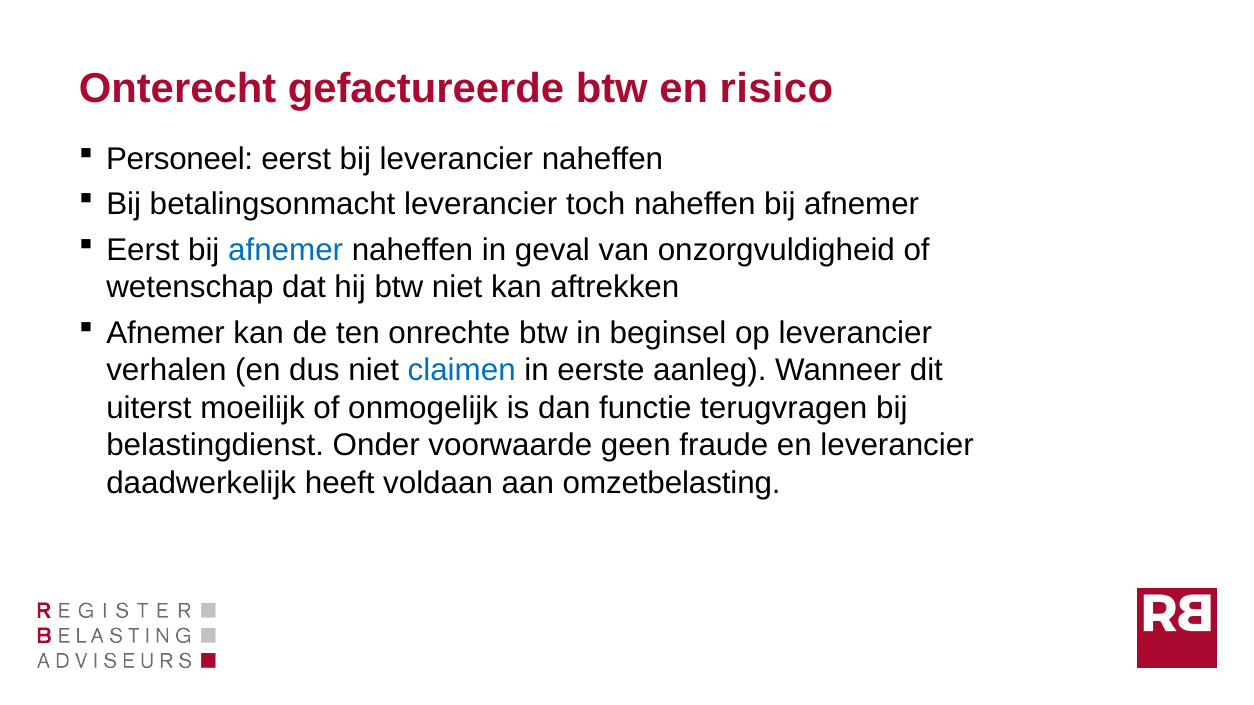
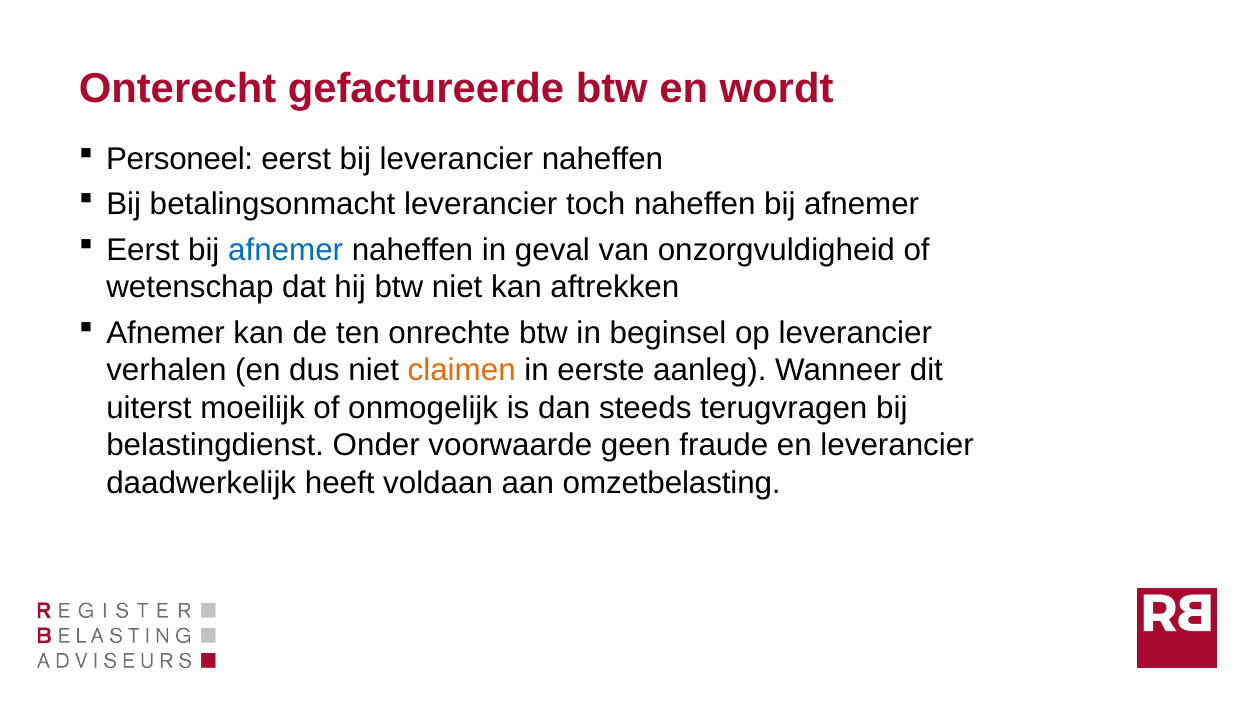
risico: risico -> wordt (777, 89)
claimen colour: blue -> orange (462, 371)
functie: functie -> steeds (645, 408)
